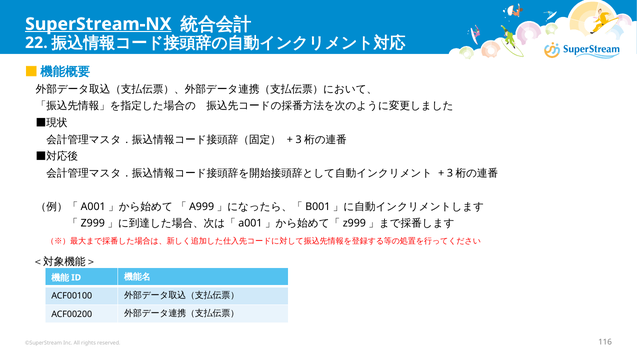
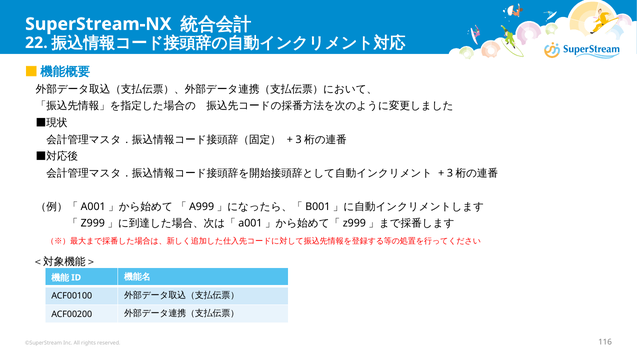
SuperStream-NX underline: present -> none (98, 24)
